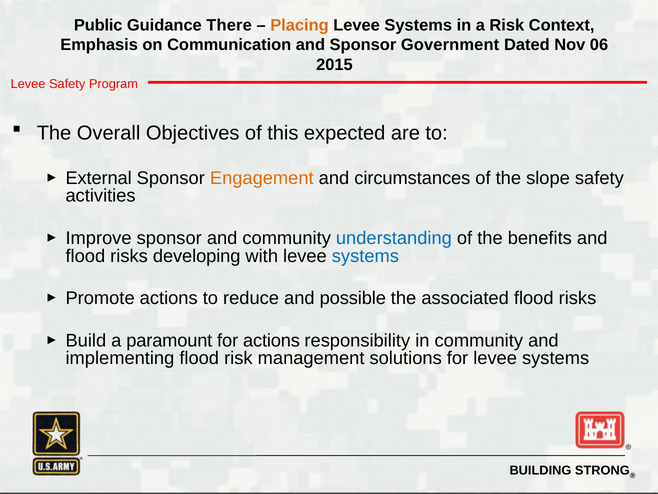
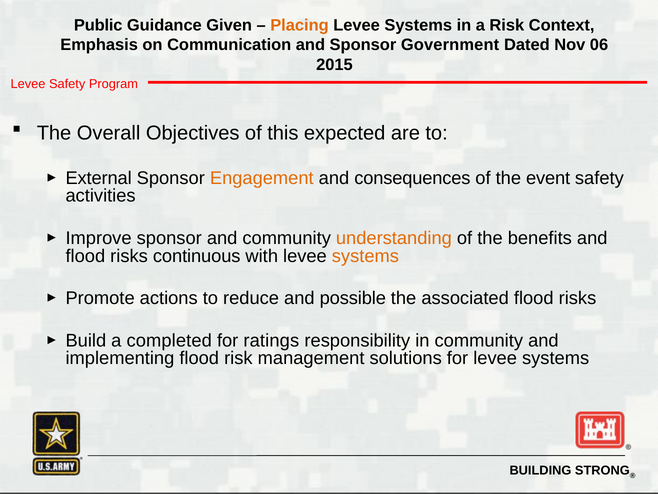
There: There -> Given (229, 25)
circumstances: circumstances -> consequences (412, 178)
slope: slope -> event (548, 178)
understanding colour: blue -> orange (394, 238)
developing: developing -> continuous (197, 256)
systems colour: blue -> orange (365, 256)
paramount: paramount -> completed (169, 341)
for actions: actions -> ratings (271, 341)
